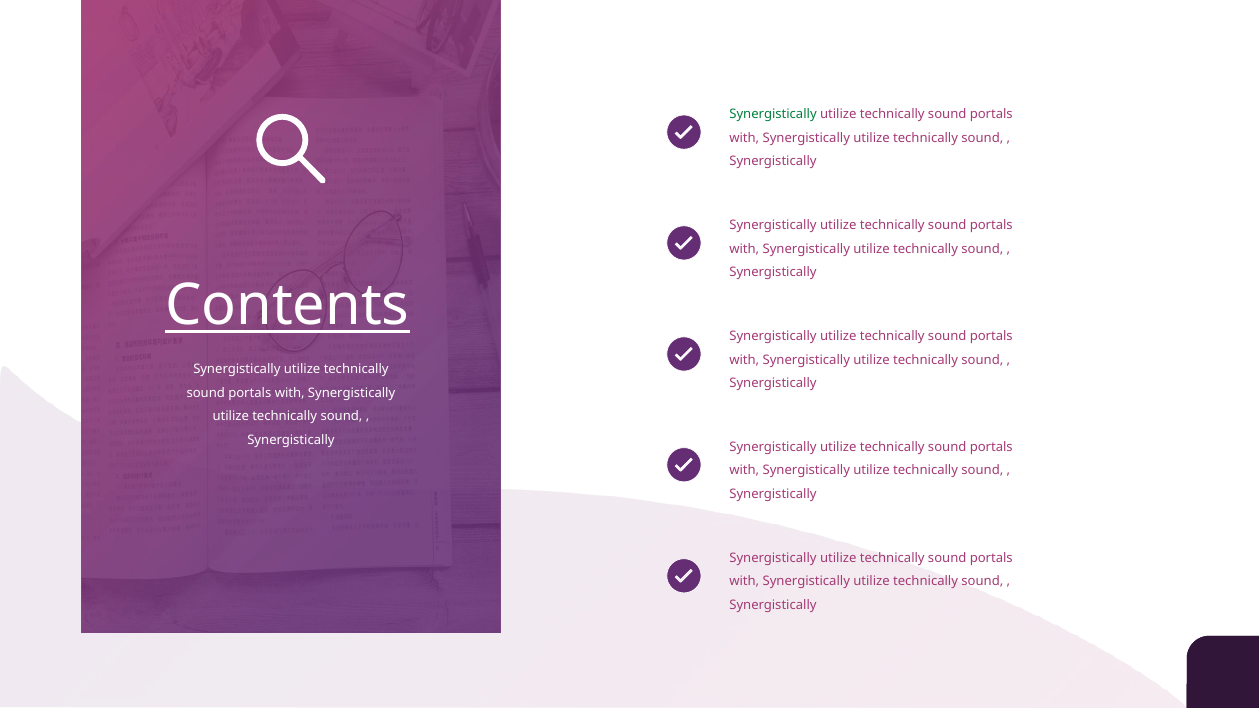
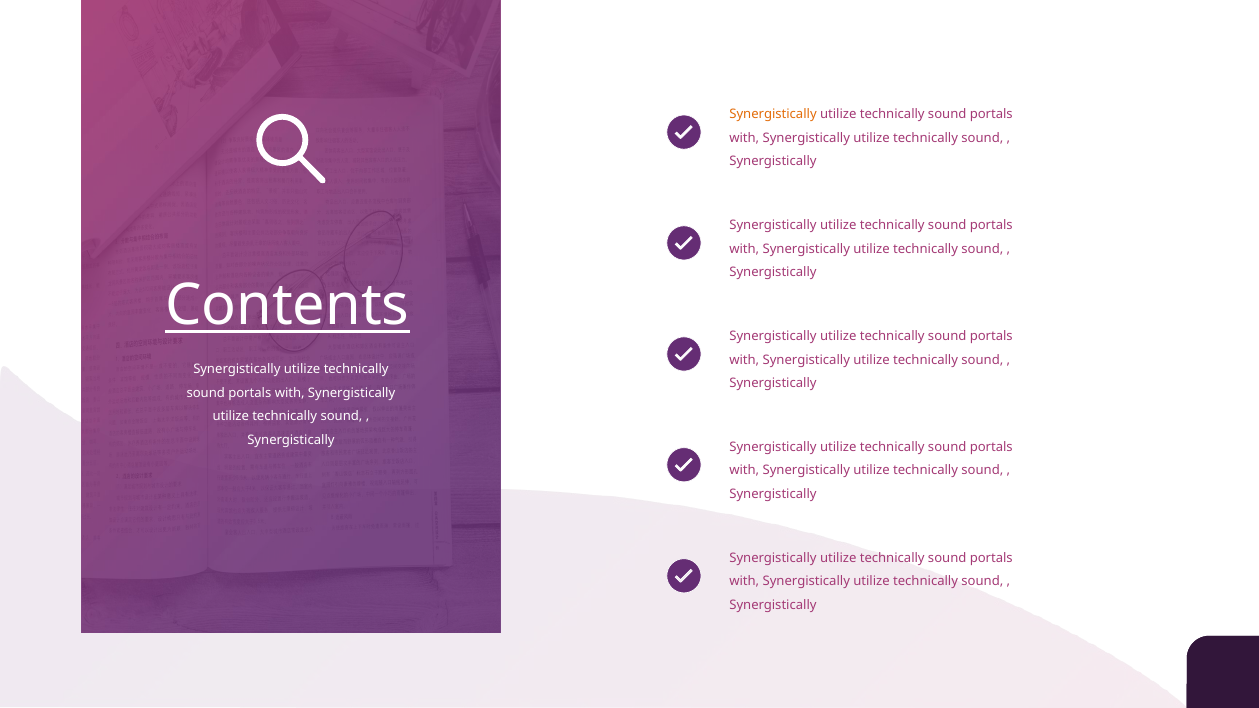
Synergistically colour: green -> orange (773, 114)
